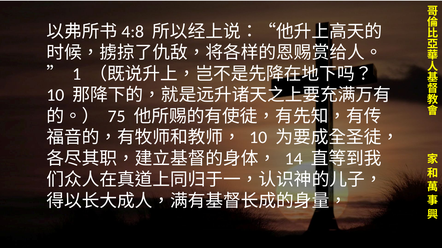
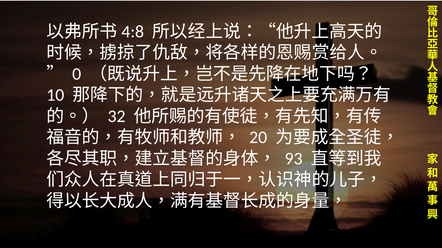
1: 1 -> 0 (77, 74)
75: 75 -> 32 (117, 116)
10: 10 -> 20 (258, 138)
14: 14 -> 93 (294, 159)
